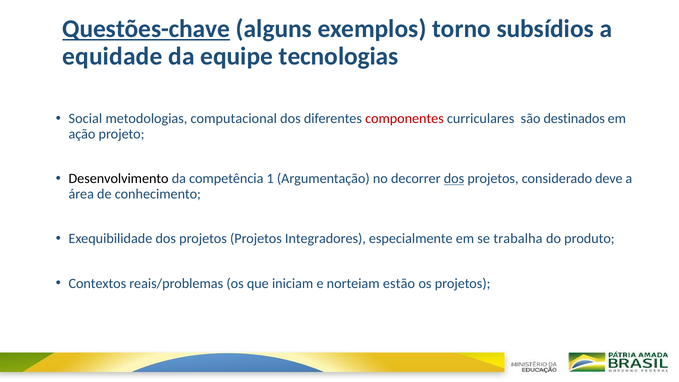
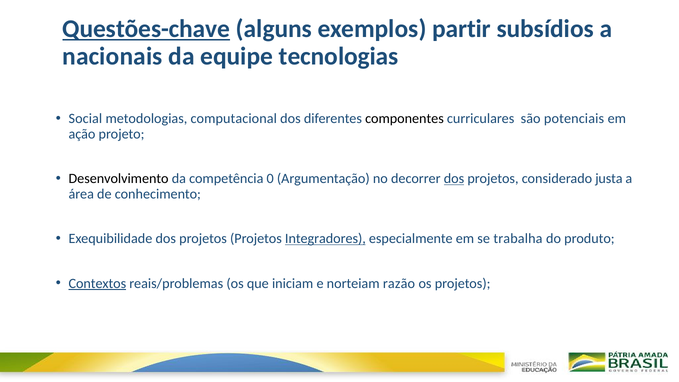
torno: torno -> partir (462, 29)
equidade: equidade -> nacionais (112, 56)
componentes colour: red -> black (404, 119)
destinados: destinados -> potenciais (574, 119)
1: 1 -> 0 (270, 179)
deve: deve -> justa (609, 179)
Integradores underline: none -> present (325, 239)
Contextos underline: none -> present (97, 283)
estão: estão -> razão (399, 283)
